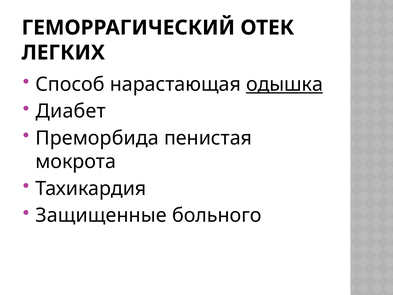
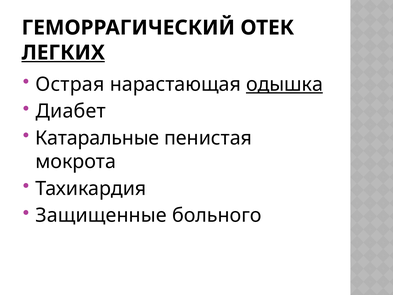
ЛЕГКИХ underline: none -> present (63, 53)
Способ: Способ -> Острая (70, 84)
Преморбида: Преморбида -> Катаральные (97, 138)
